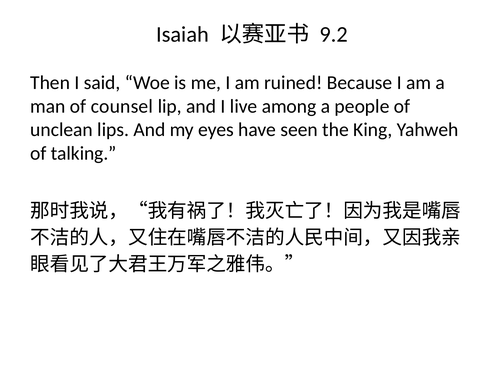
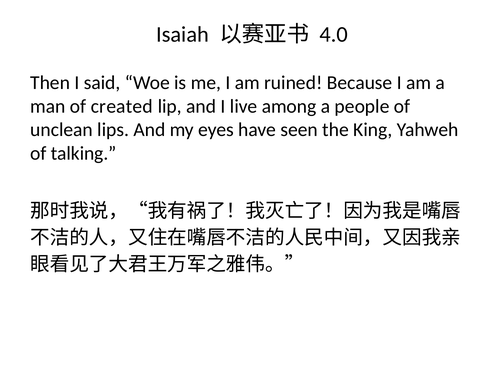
9.2: 9.2 -> 4.0 (334, 34)
counsel: counsel -> created (122, 106)
